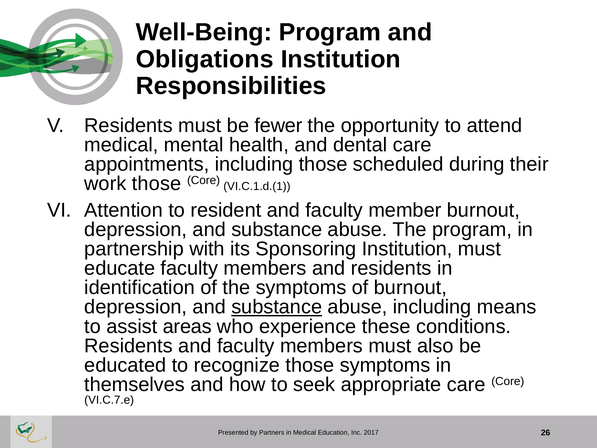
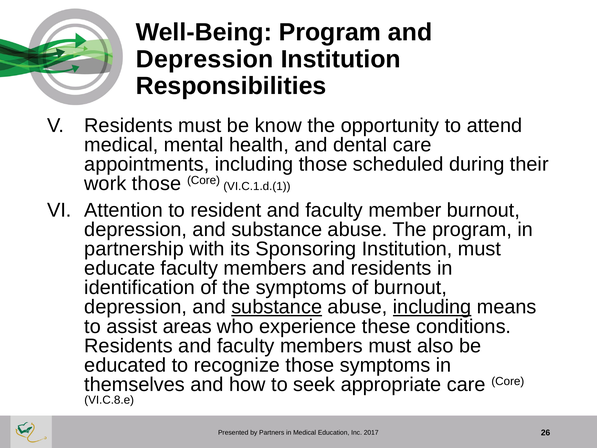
Obligations: Obligations -> Depression (205, 59)
fewer: fewer -> know (278, 125)
including underline: none -> present (432, 307)
VI.C.7.e: VI.C.7.e -> VI.C.8.e (109, 400)
